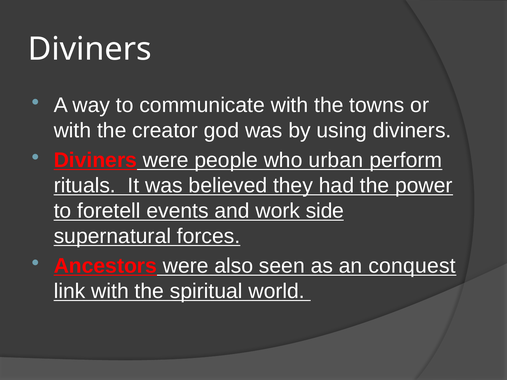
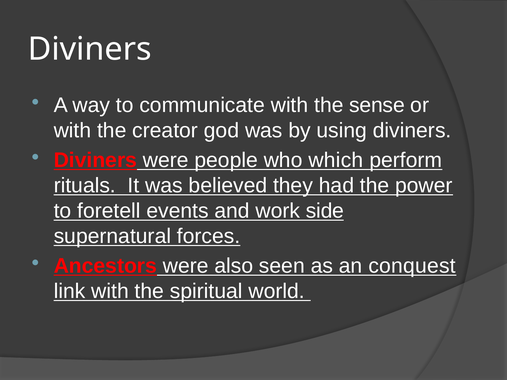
towns: towns -> sense (377, 105)
urban: urban -> which (336, 160)
